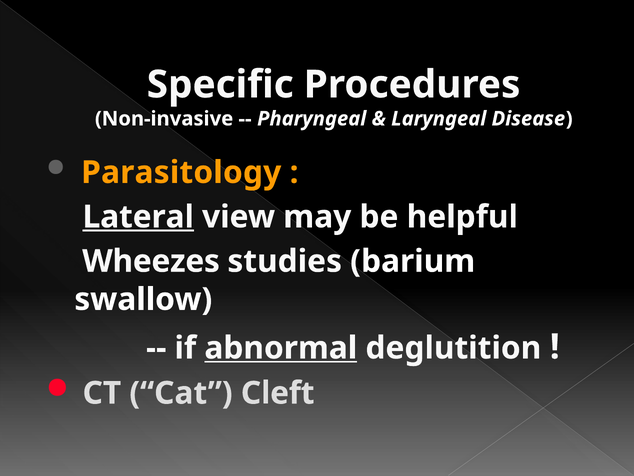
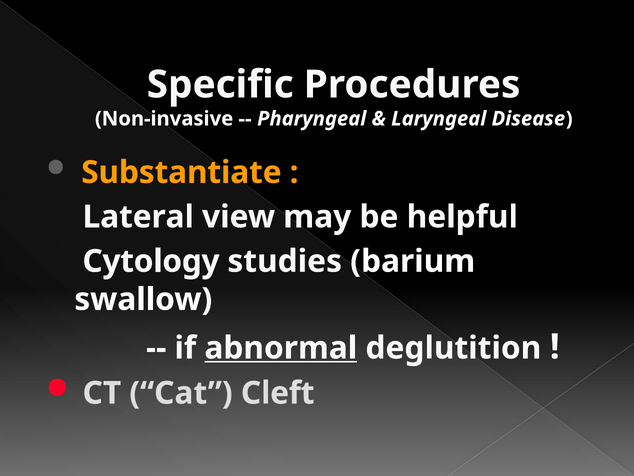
Parasitology: Parasitology -> Substantiate (181, 172)
Lateral underline: present -> none (138, 217)
Wheezes: Wheezes -> Cytology (151, 261)
